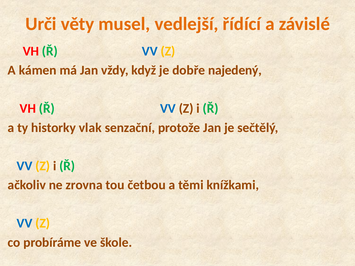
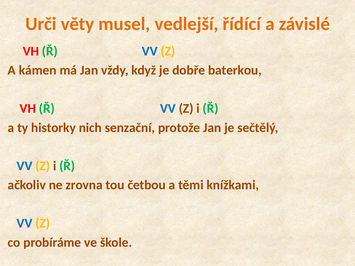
najedený: najedený -> baterkou (235, 70)
vlak: vlak -> nich (90, 128)
